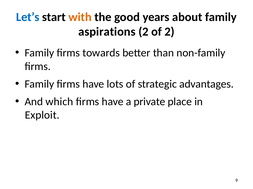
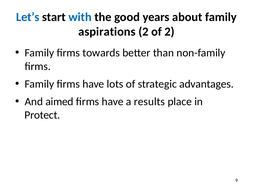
with colour: orange -> blue (80, 17)
which: which -> aimed (60, 102)
private: private -> results (149, 102)
Exploit: Exploit -> Protect (42, 115)
